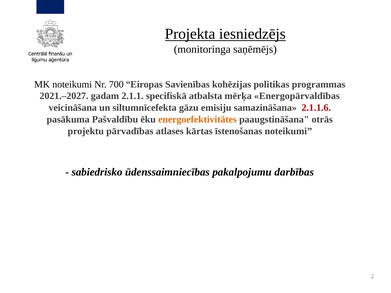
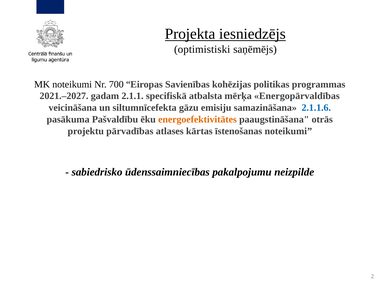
monitoringa: monitoringa -> optimistiski (202, 49)
2.1.1.6 colour: red -> blue (316, 108)
darbības: darbības -> neizpilde (294, 172)
